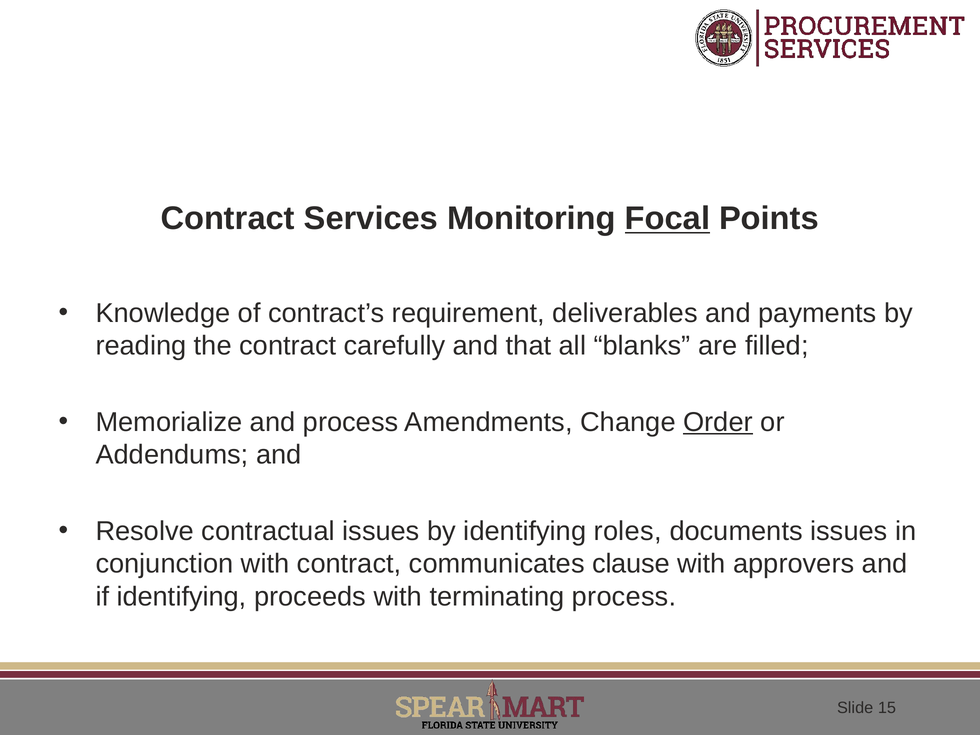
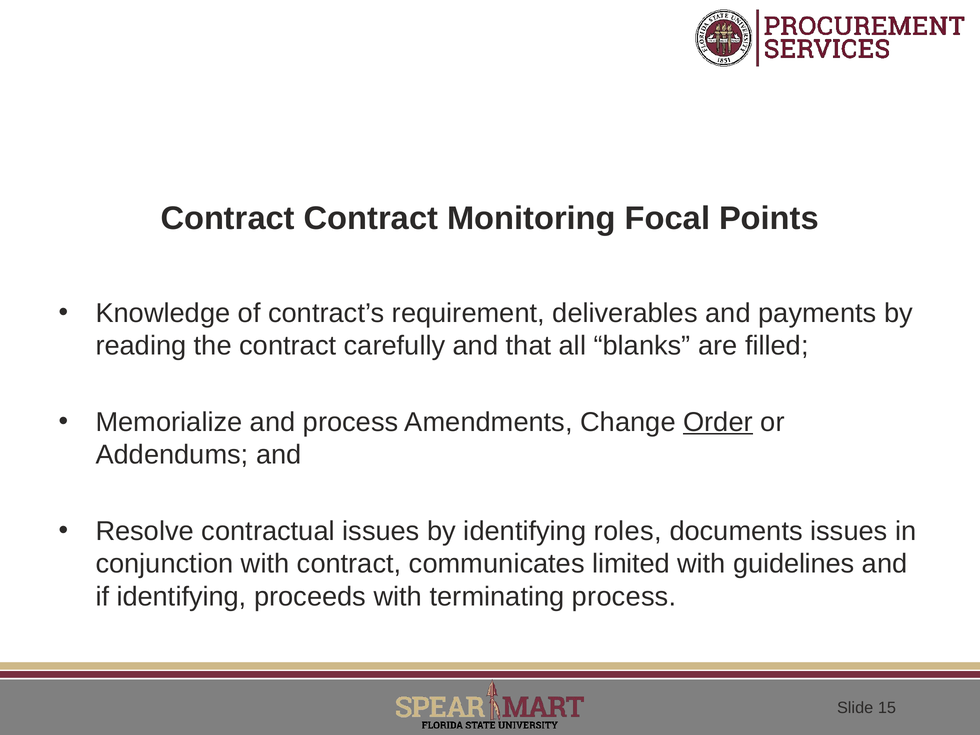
Contract Services: Services -> Contract (371, 219)
Focal underline: present -> none (667, 219)
clause: clause -> limited (631, 564)
approvers: approvers -> guidelines (794, 564)
